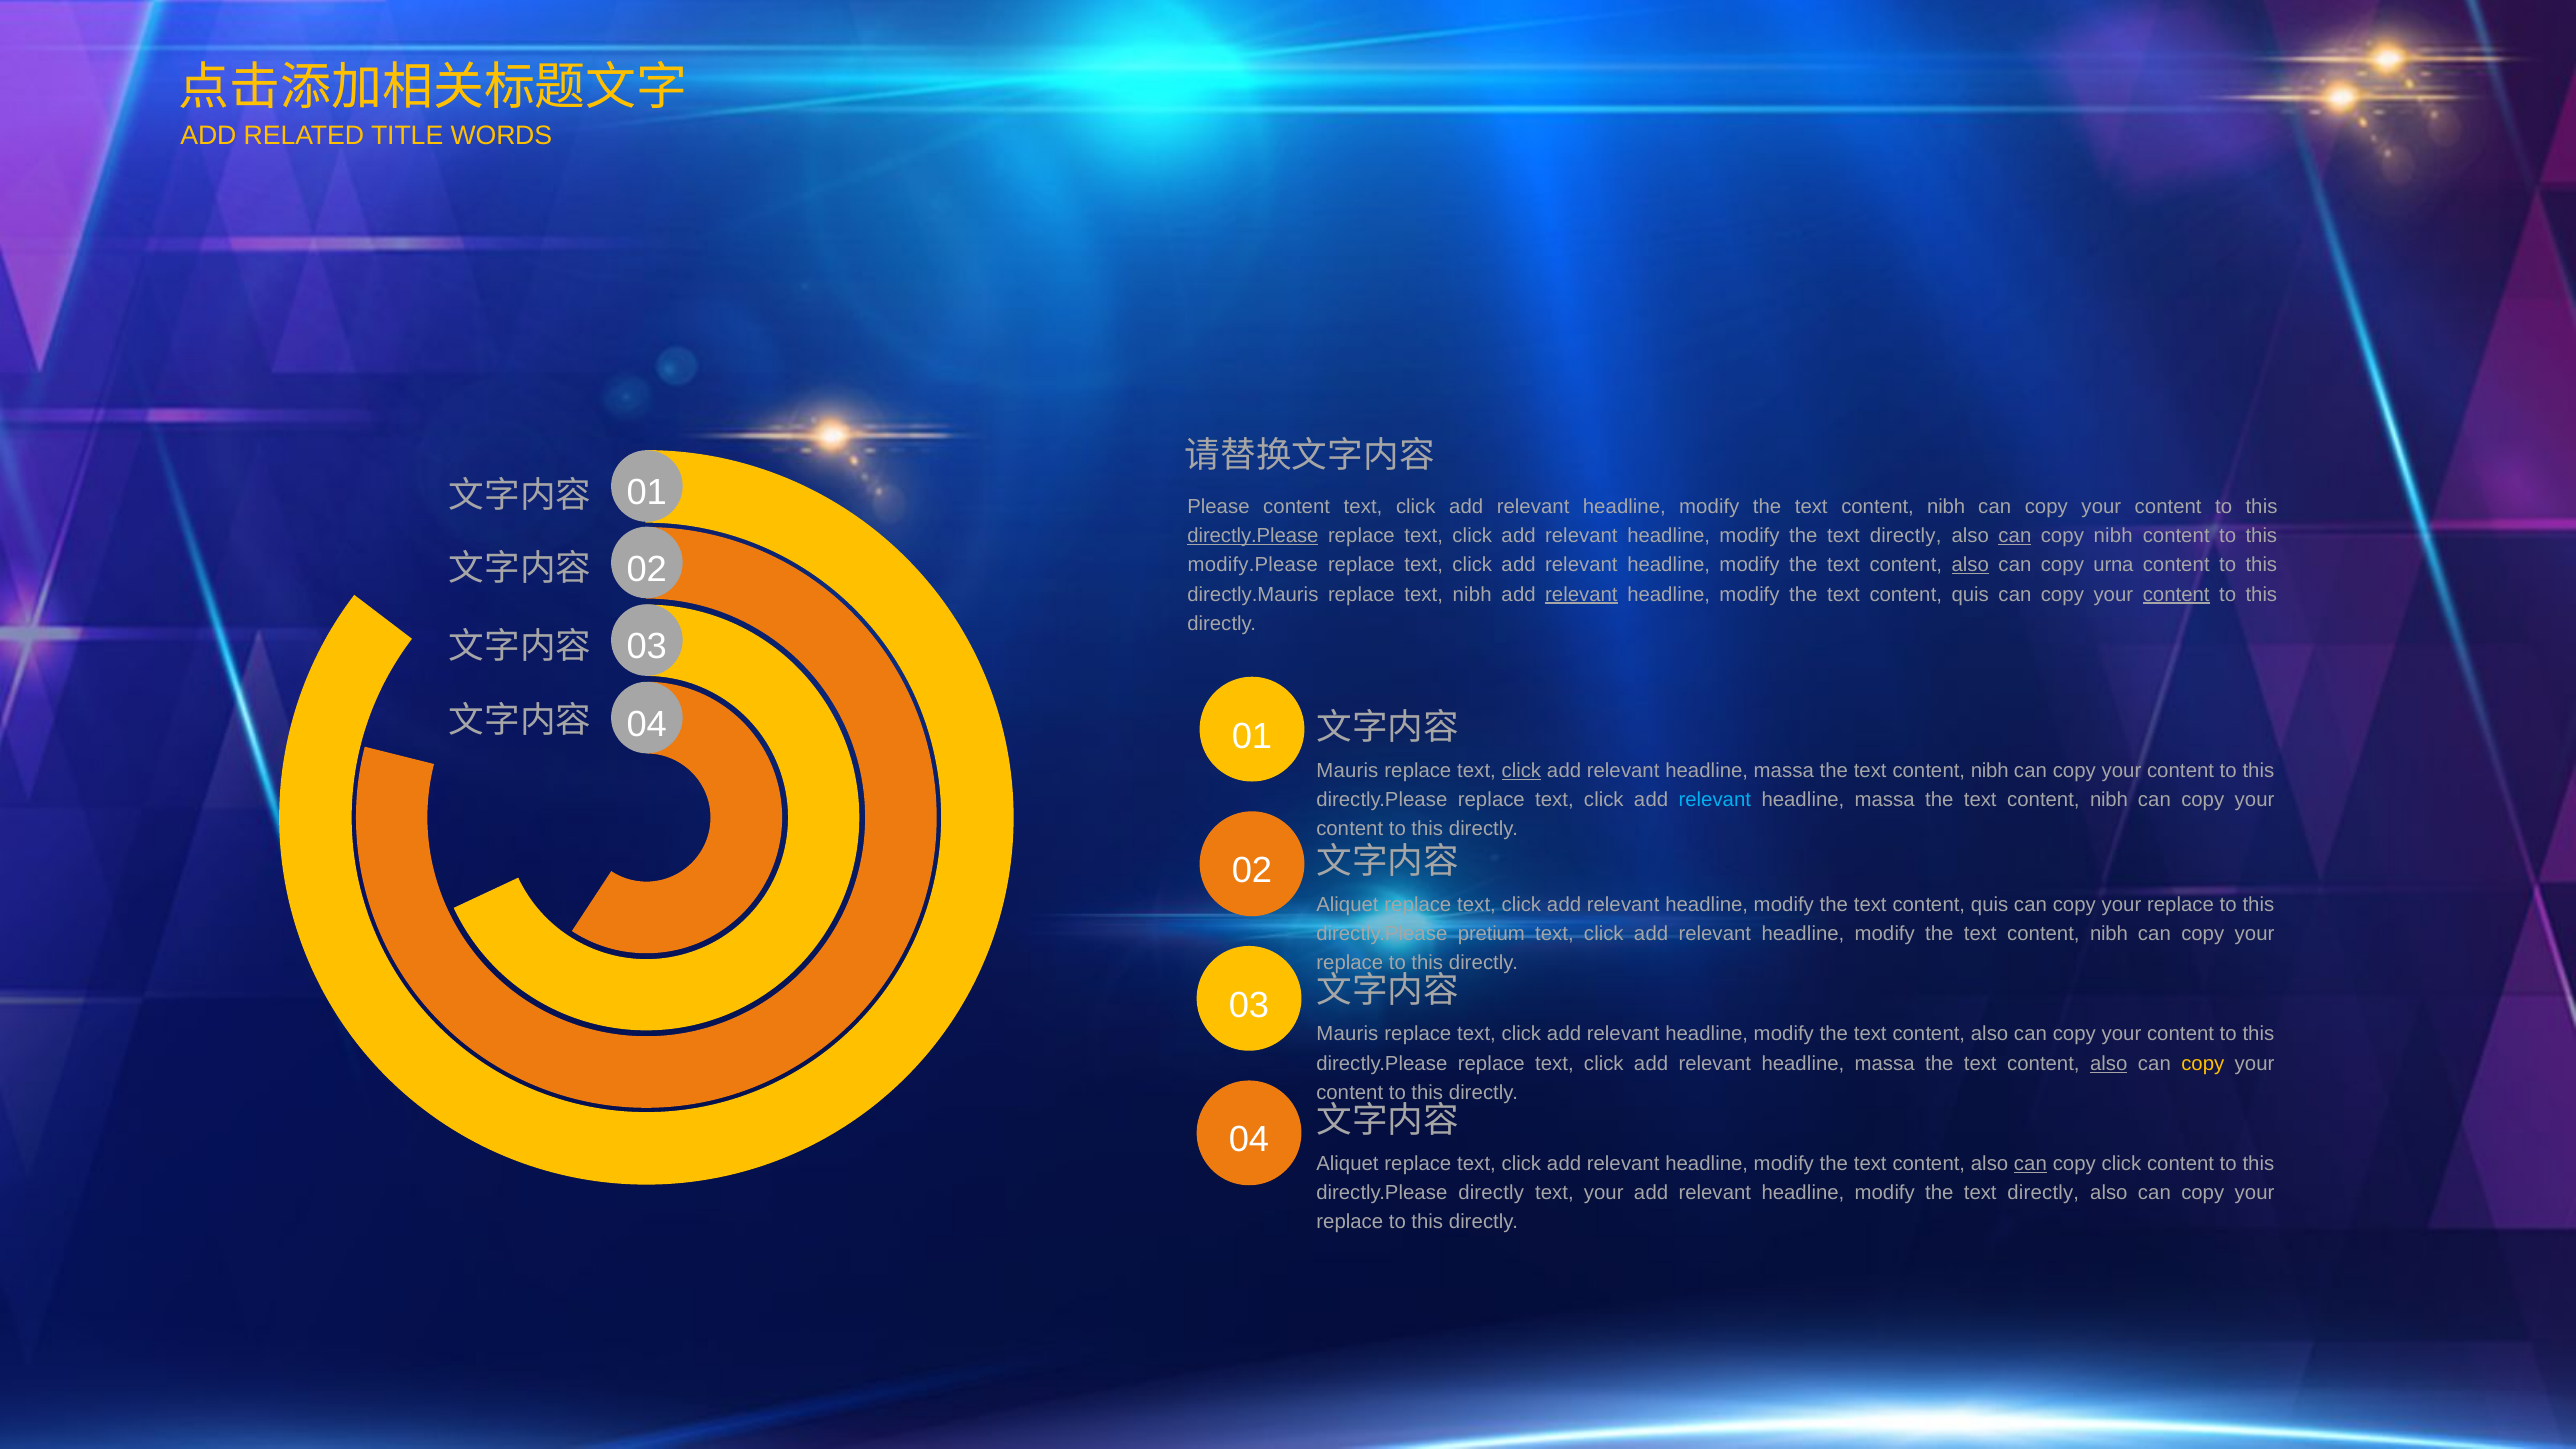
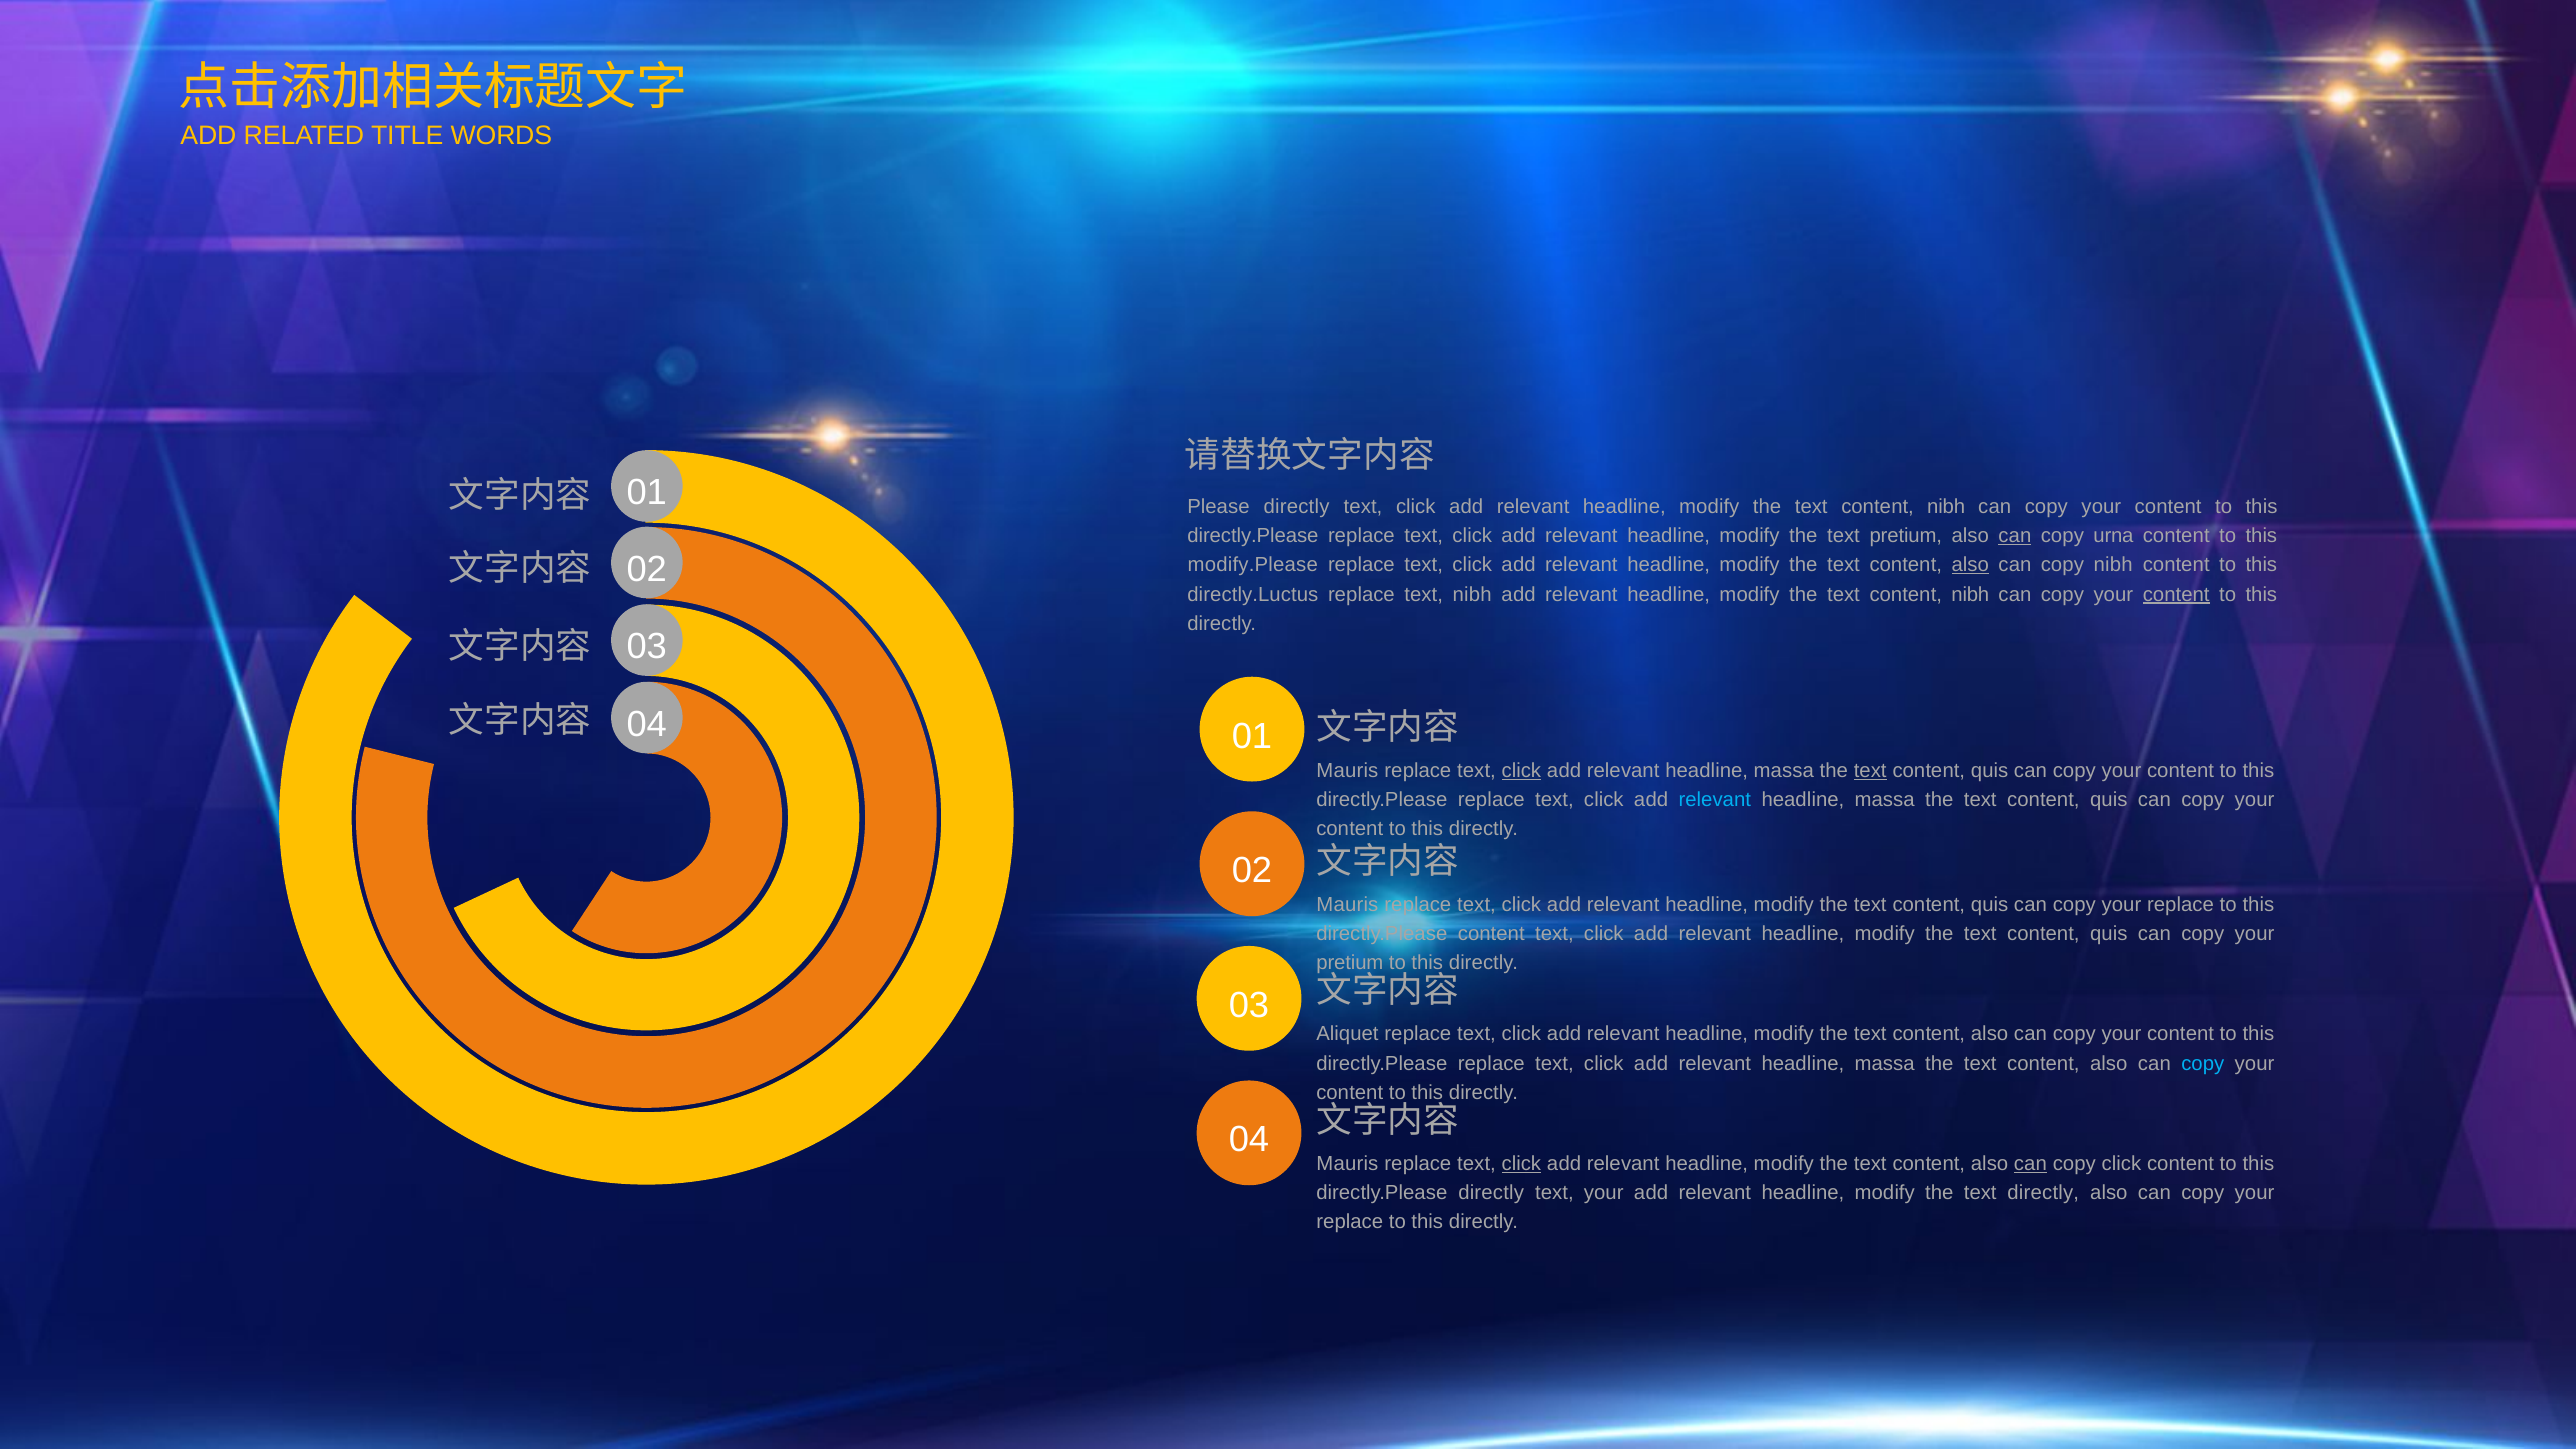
Please content: content -> directly (1297, 507)
directly.Please underline: present -> none (1253, 536)
directly: directly -> pretium (1906, 536)
copy nibh: nibh -> urna (2113, 536)
copy urna: urna -> nibh (2113, 565)
directly.Mauris: directly.Mauris -> directly.Luctus (1253, 594)
relevant underline: present -> none (1581, 594)
quis: quis -> nibh (1970, 594)
text underline: none -> present (1870, 771)
nibh: nibh -> quis (1990, 771)
nibh: nibh -> quis (2109, 800)
Aliquet: Aliquet -> Mauris (1347, 905)
directly.Please pretium: pretium -> content (1491, 934)
nibh: nibh -> quis (2109, 934)
replace: replace -> pretium (1350, 963)
Mauris: Mauris -> Aliquet (1347, 1034)
also underline: present -> none (2109, 1063)
copy colour: yellow -> light blue (2203, 1063)
Aliquet: Aliquet -> Mauris (1347, 1164)
click underline: none -> present (1521, 1164)
